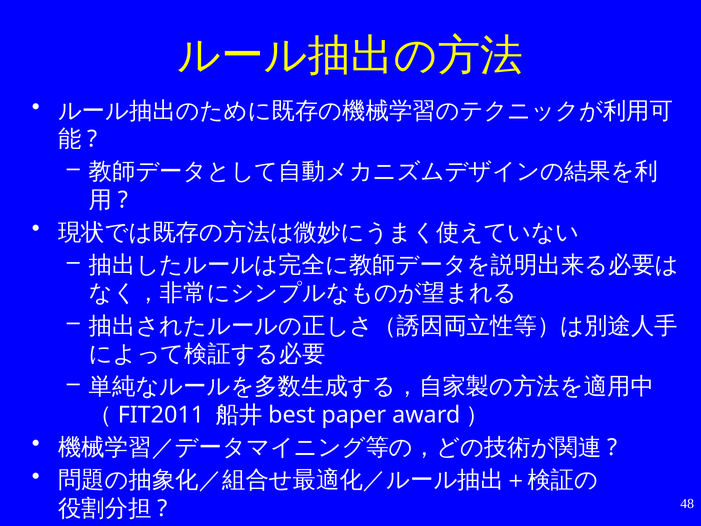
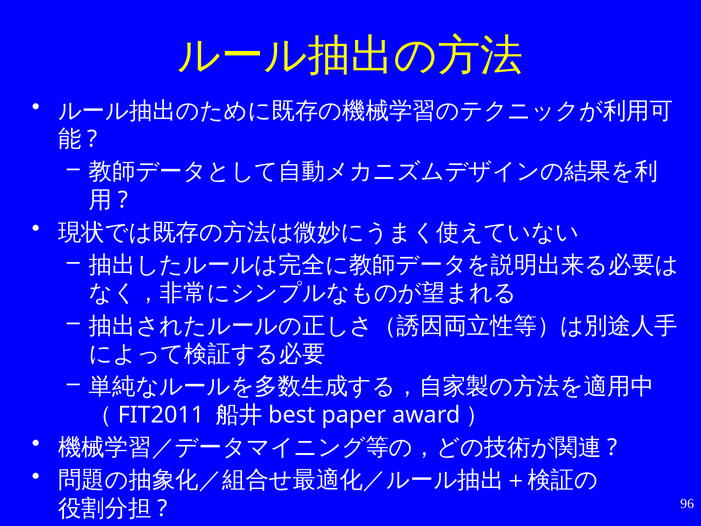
48: 48 -> 96 (687, 503)
